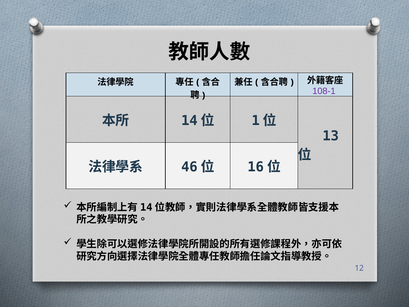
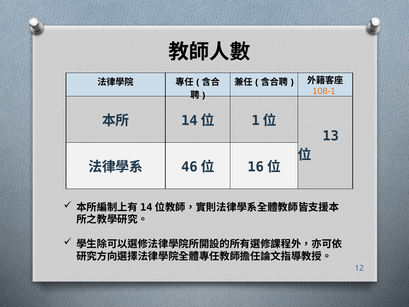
108-1 colour: purple -> orange (324, 91)
